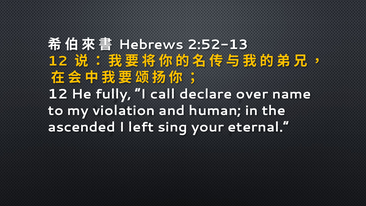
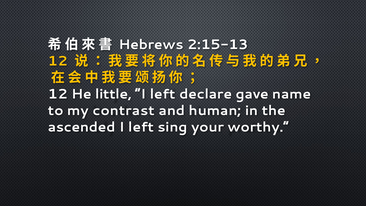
2:52-13: 2:52-13 -> 2:15-13 (218, 45)
fully: fully -> little (113, 94)
call: call -> left (163, 94)
over: over -> gave (252, 94)
violation: violation -> contrast (124, 110)
eternal: eternal -> worthy (258, 127)
